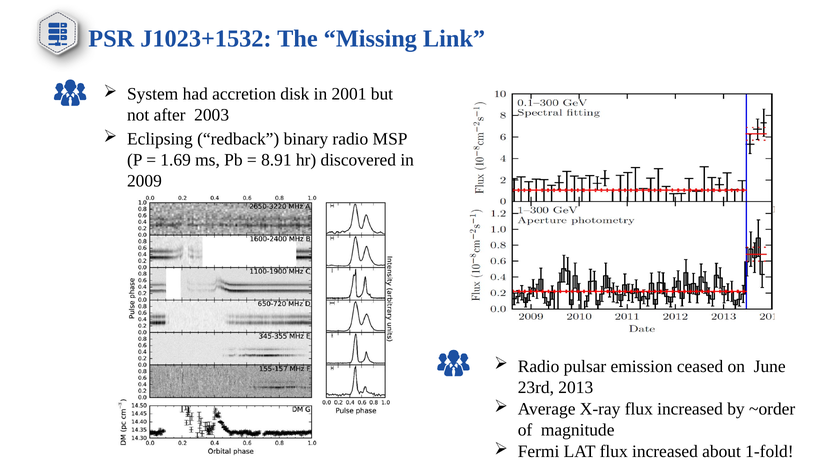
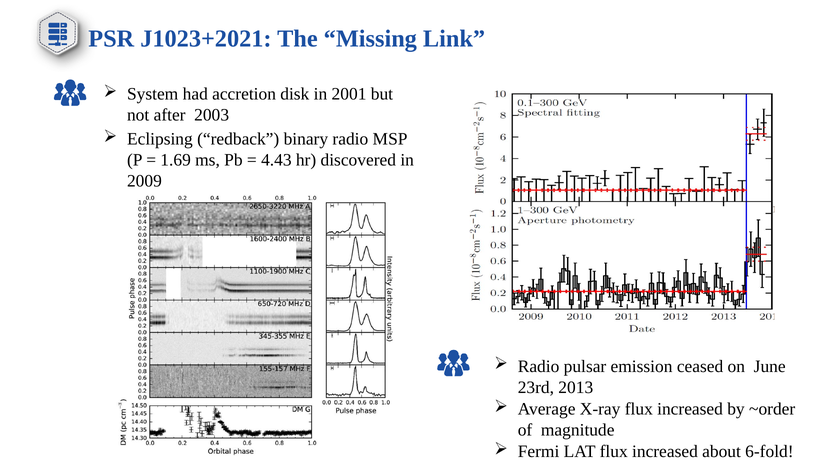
J1023+1532: J1023+1532 -> J1023+2021 (206, 38)
8.91: 8.91 -> 4.43 (276, 160)
1-fold: 1-fold -> 6-fold (769, 451)
